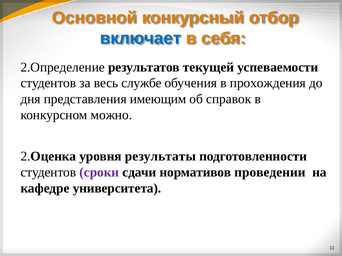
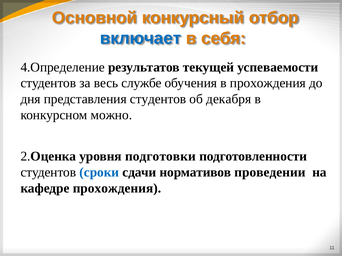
2.Определение: 2.Определение -> 4.Определение (63, 67)
представления имеющим: имеющим -> студентов (158, 99)
справок: справок -> декабря (229, 99)
результаты: результаты -> подготовки (160, 157)
сроки colour: purple -> blue (99, 173)
кафедре университета: университета -> прохождения (117, 189)
